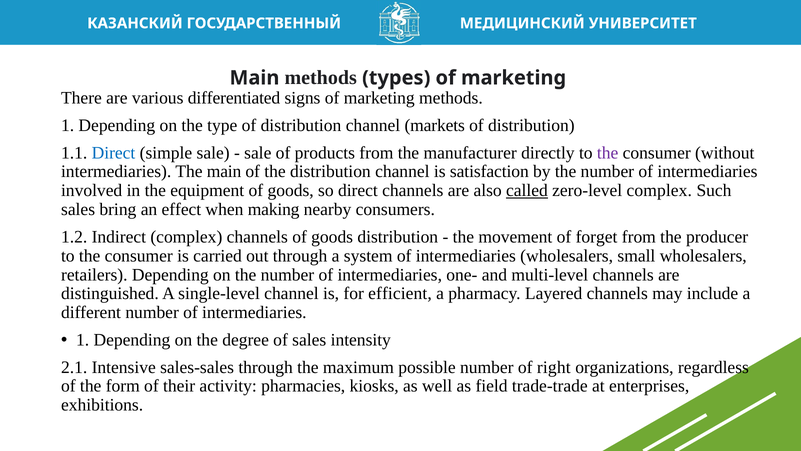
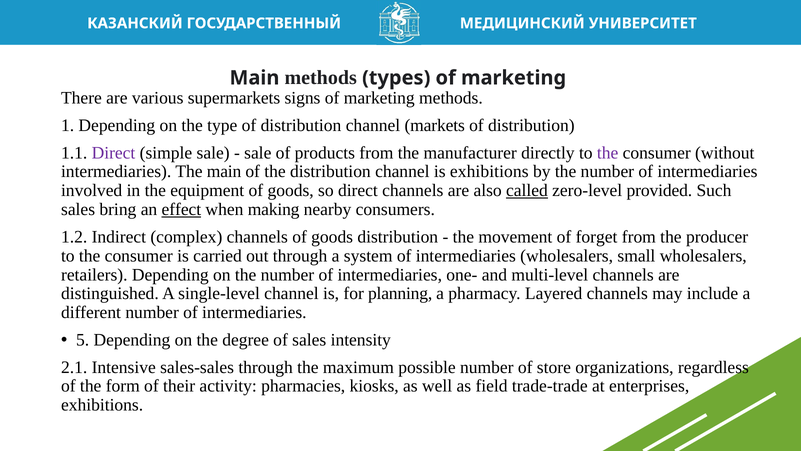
differentiated: differentiated -> supermarkets (234, 98)
Direct colour: blue -> purple (113, 153)
is satisfaction: satisfaction -> exhibitions (489, 172)
zero-level complex: complex -> provided (659, 190)
effect underline: none -> present (181, 209)
efficient: efficient -> planning (400, 293)
1: 1 -> 5 (83, 340)
right: right -> store (554, 367)
